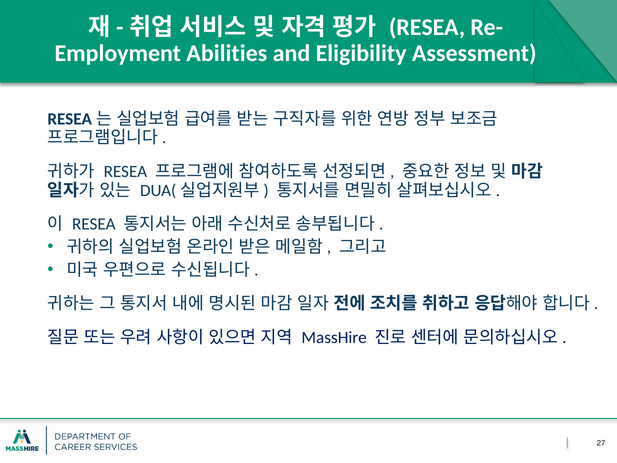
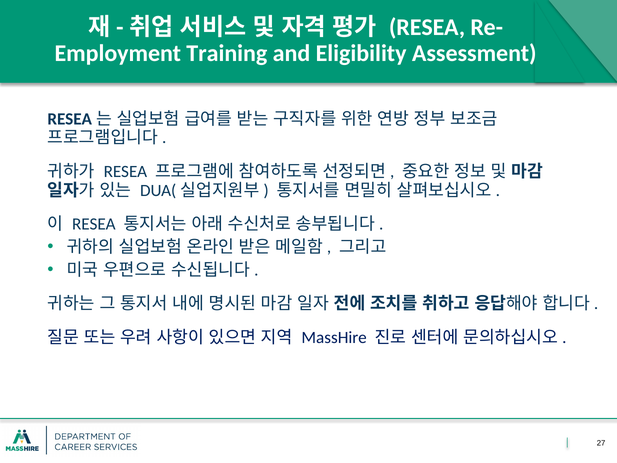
Abilities: Abilities -> Training (227, 53)
